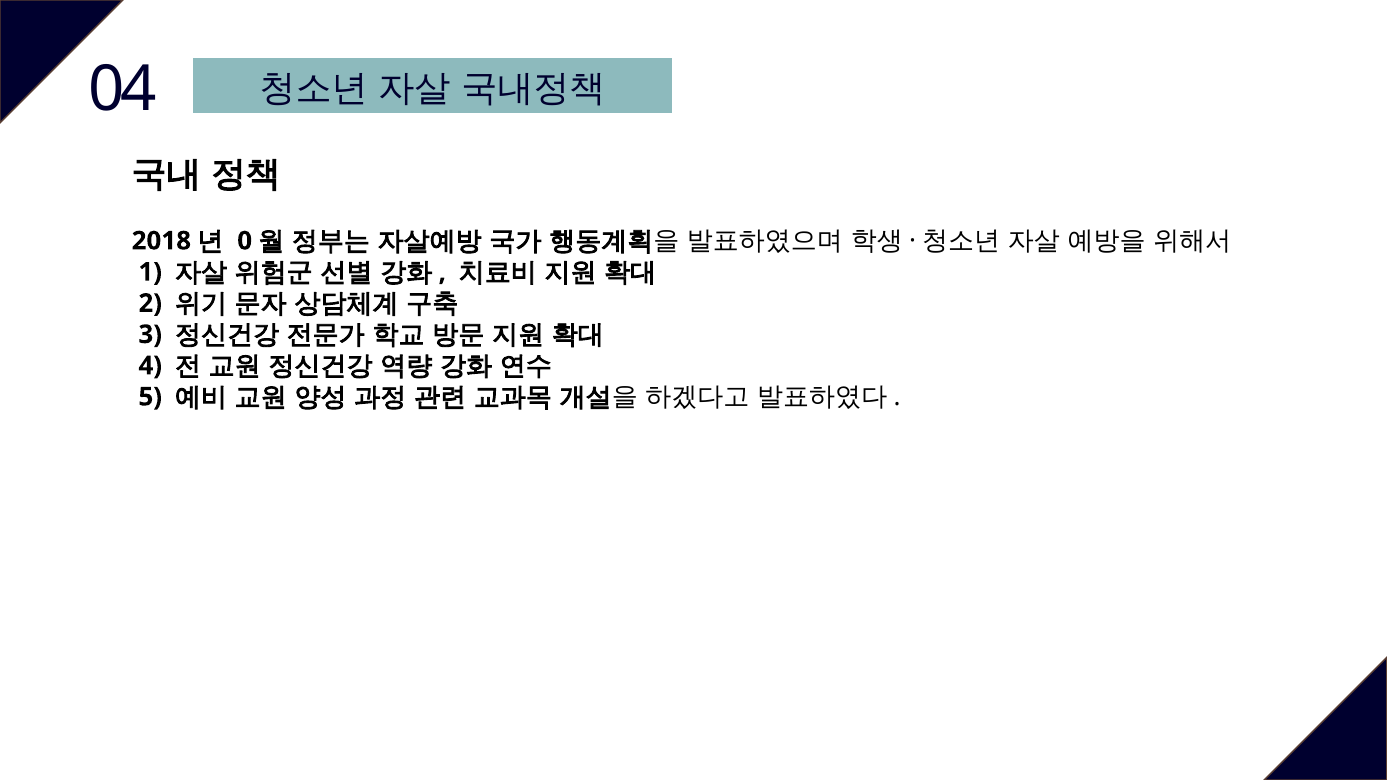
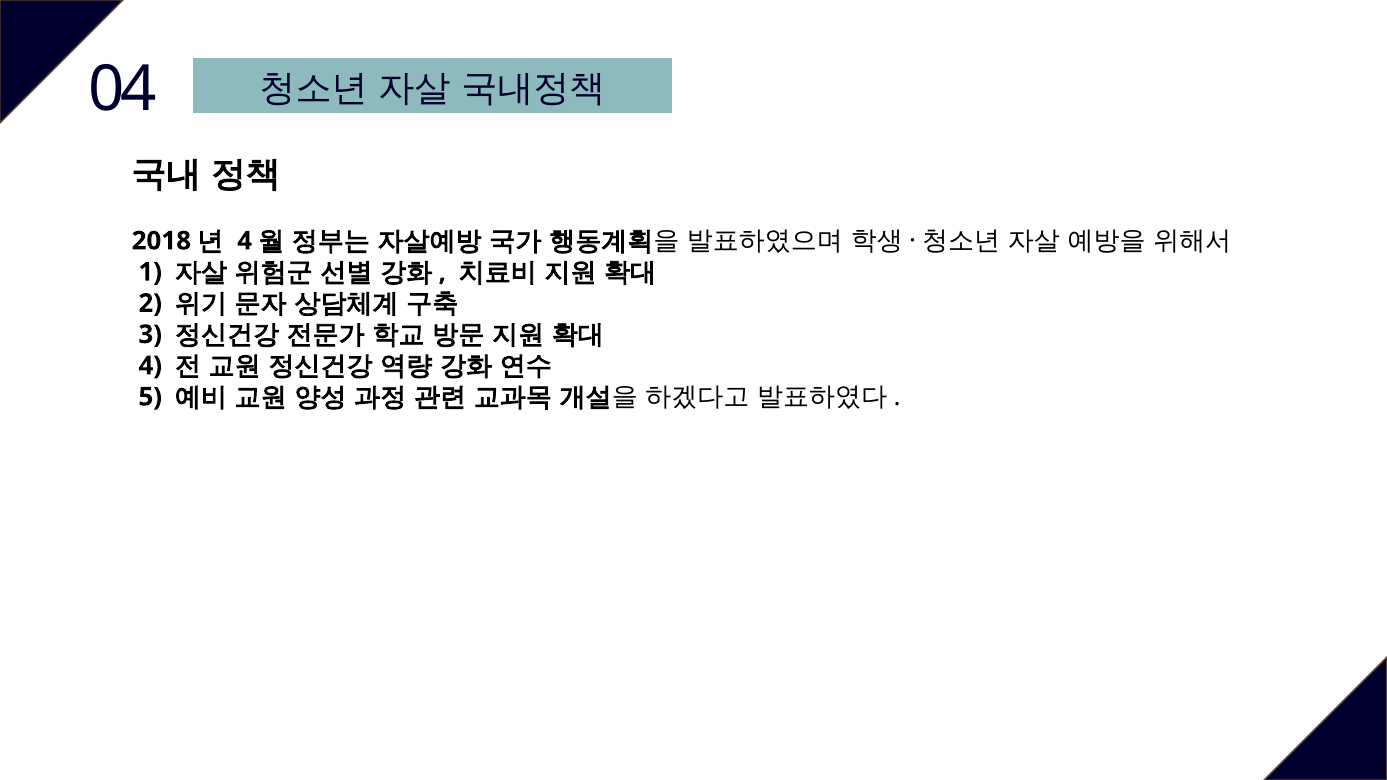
0: 0 -> 4 (245, 241)
